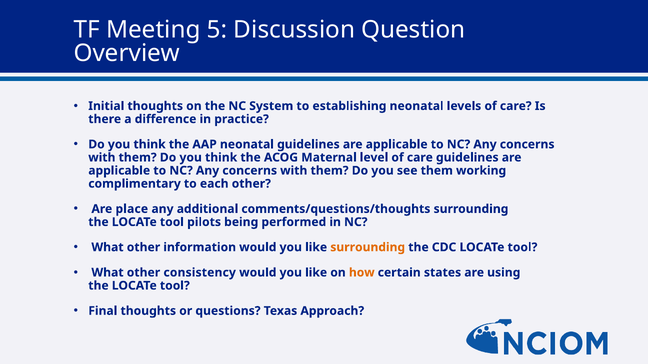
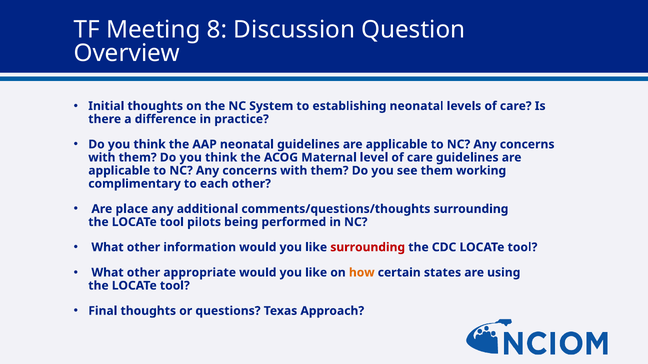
5: 5 -> 8 (217, 30)
surrounding colour: orange -> red (368, 248)
consistency: consistency -> appropriate (200, 273)
